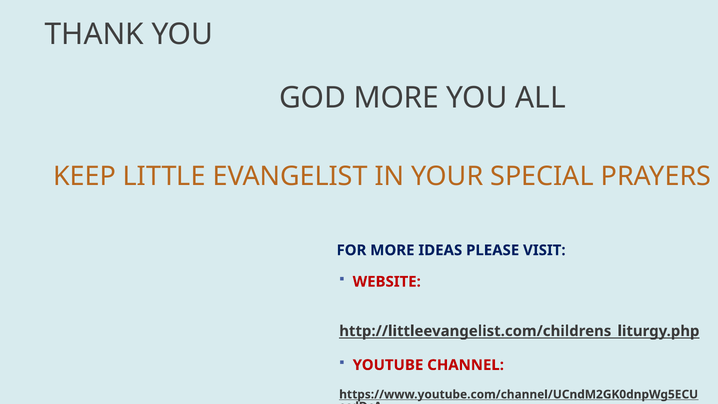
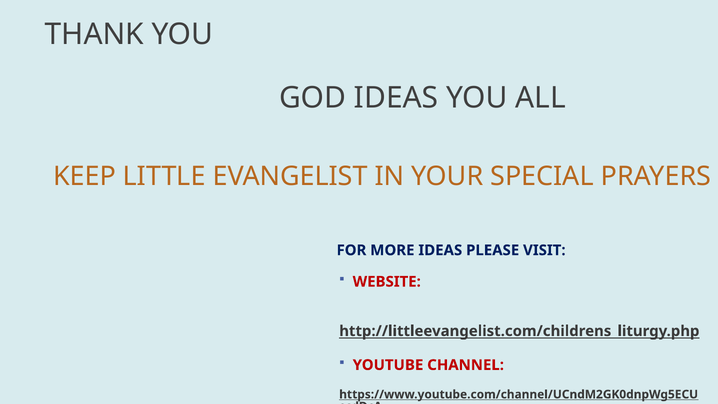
GOD MORE: MORE -> IDEAS (396, 98)
